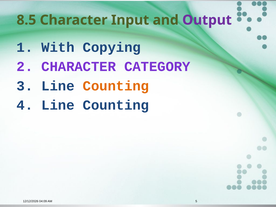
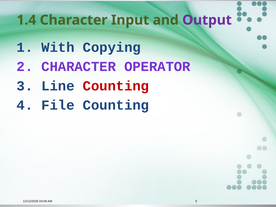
8.5: 8.5 -> 1.4 (26, 20)
CATEGORY: CATEGORY -> OPERATOR (157, 67)
Counting colour: orange -> red (116, 86)
4 Line: Line -> File (58, 105)
